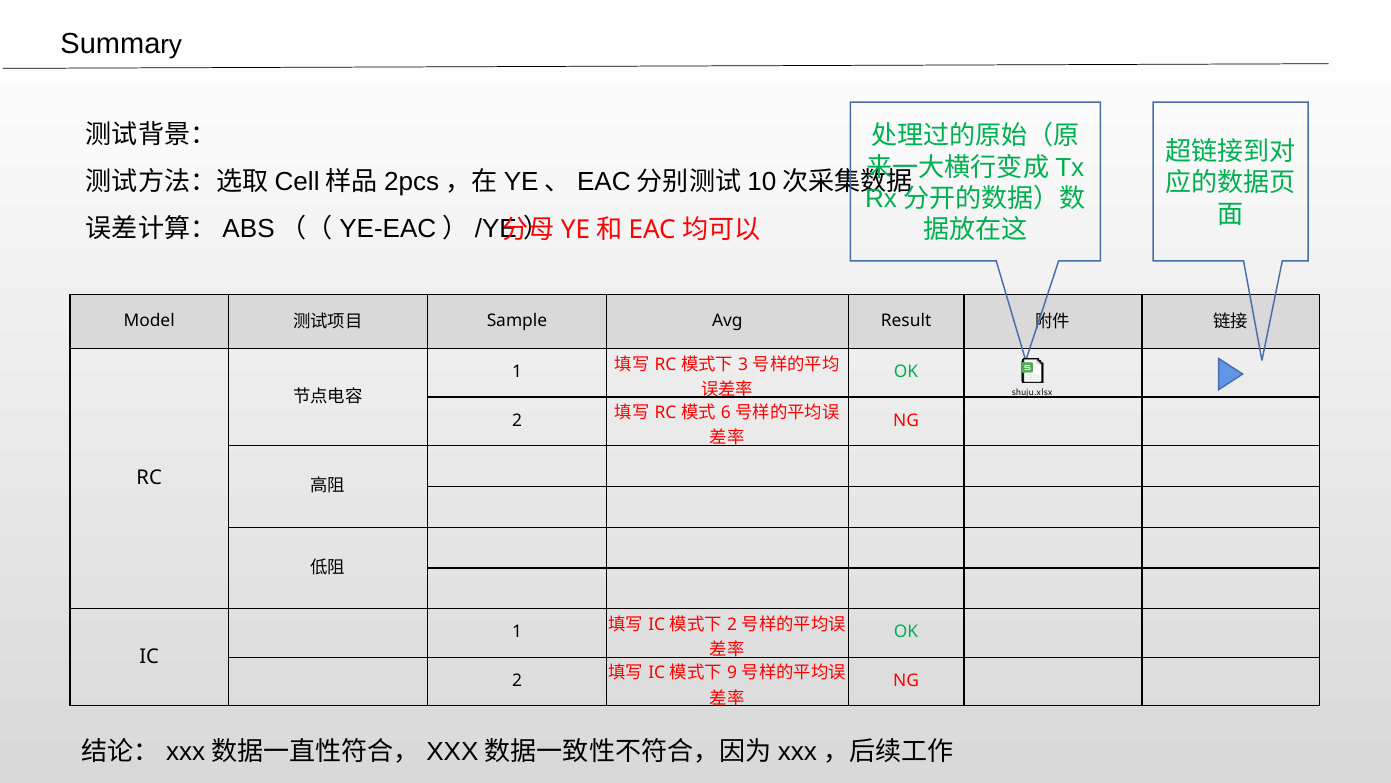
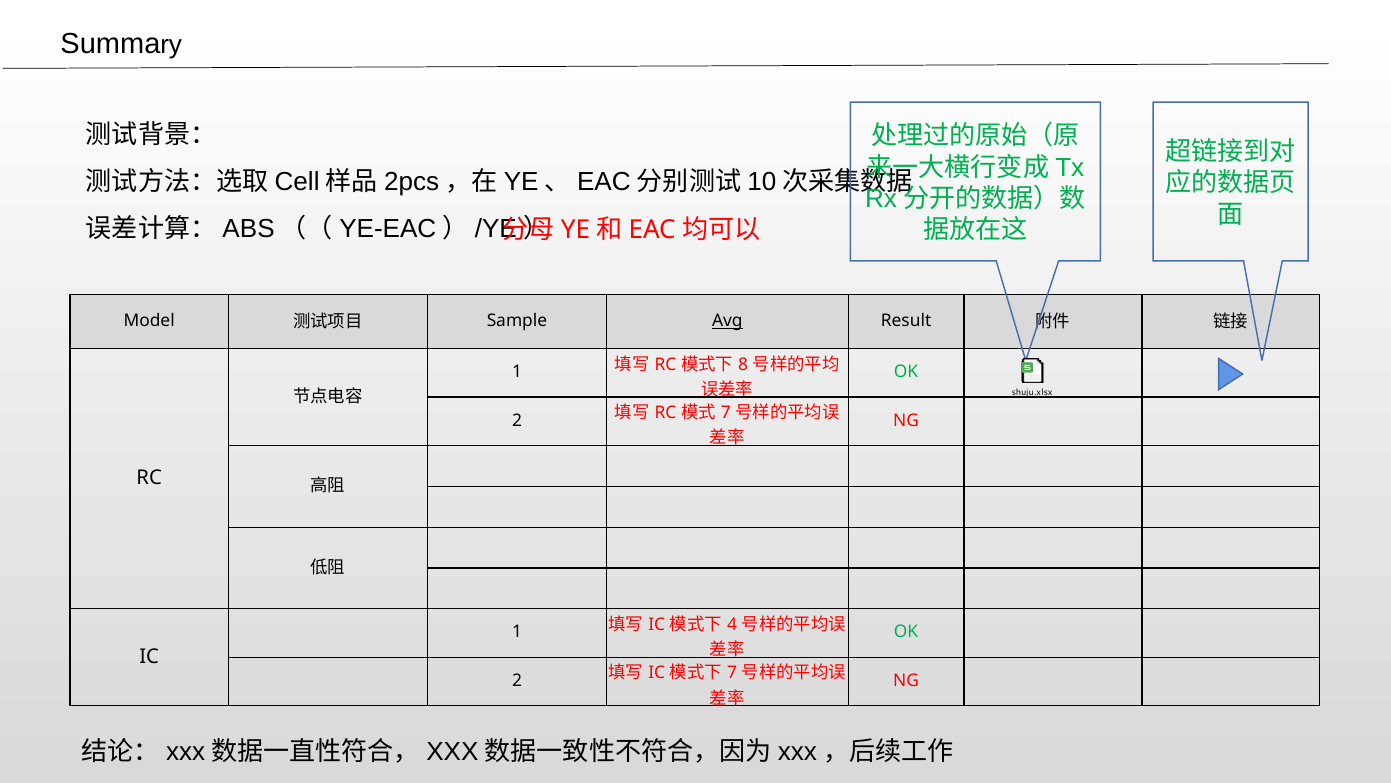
Avg underline: none -> present (727, 320)
3: 3 -> 8 (743, 364)
6: 6 -> 7 (726, 412)
2: 2 -> 4 (732, 624)
9: 9 -> 7 (732, 673)
